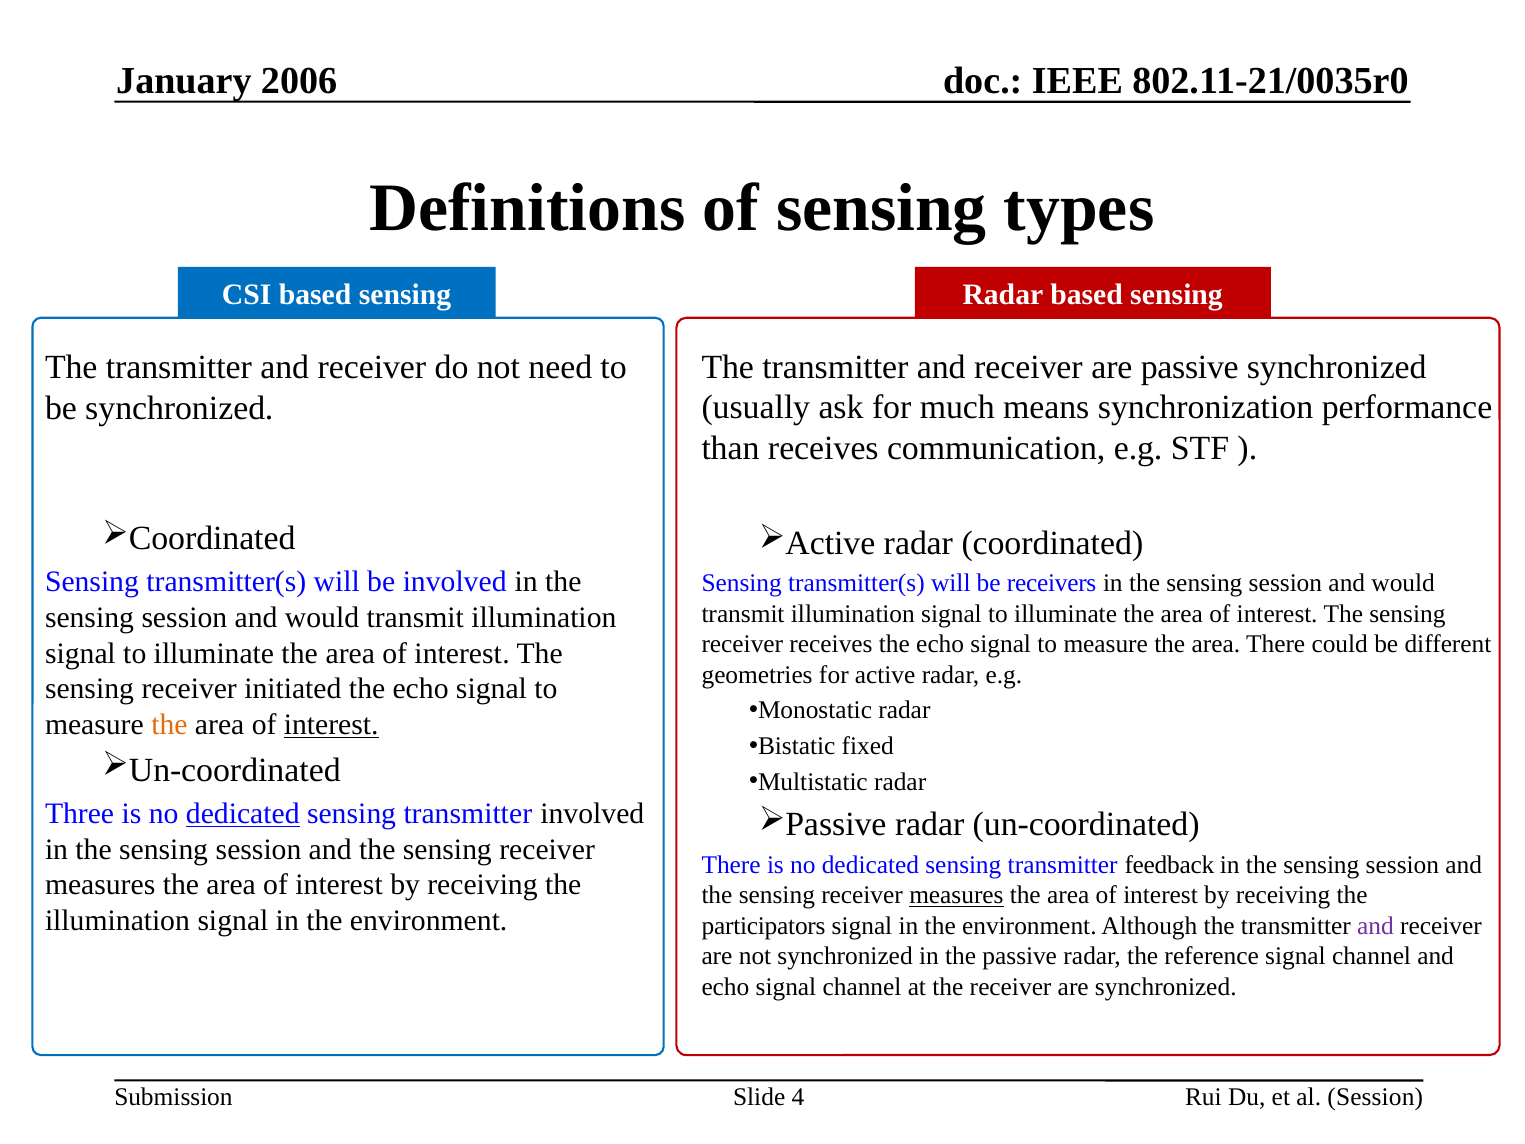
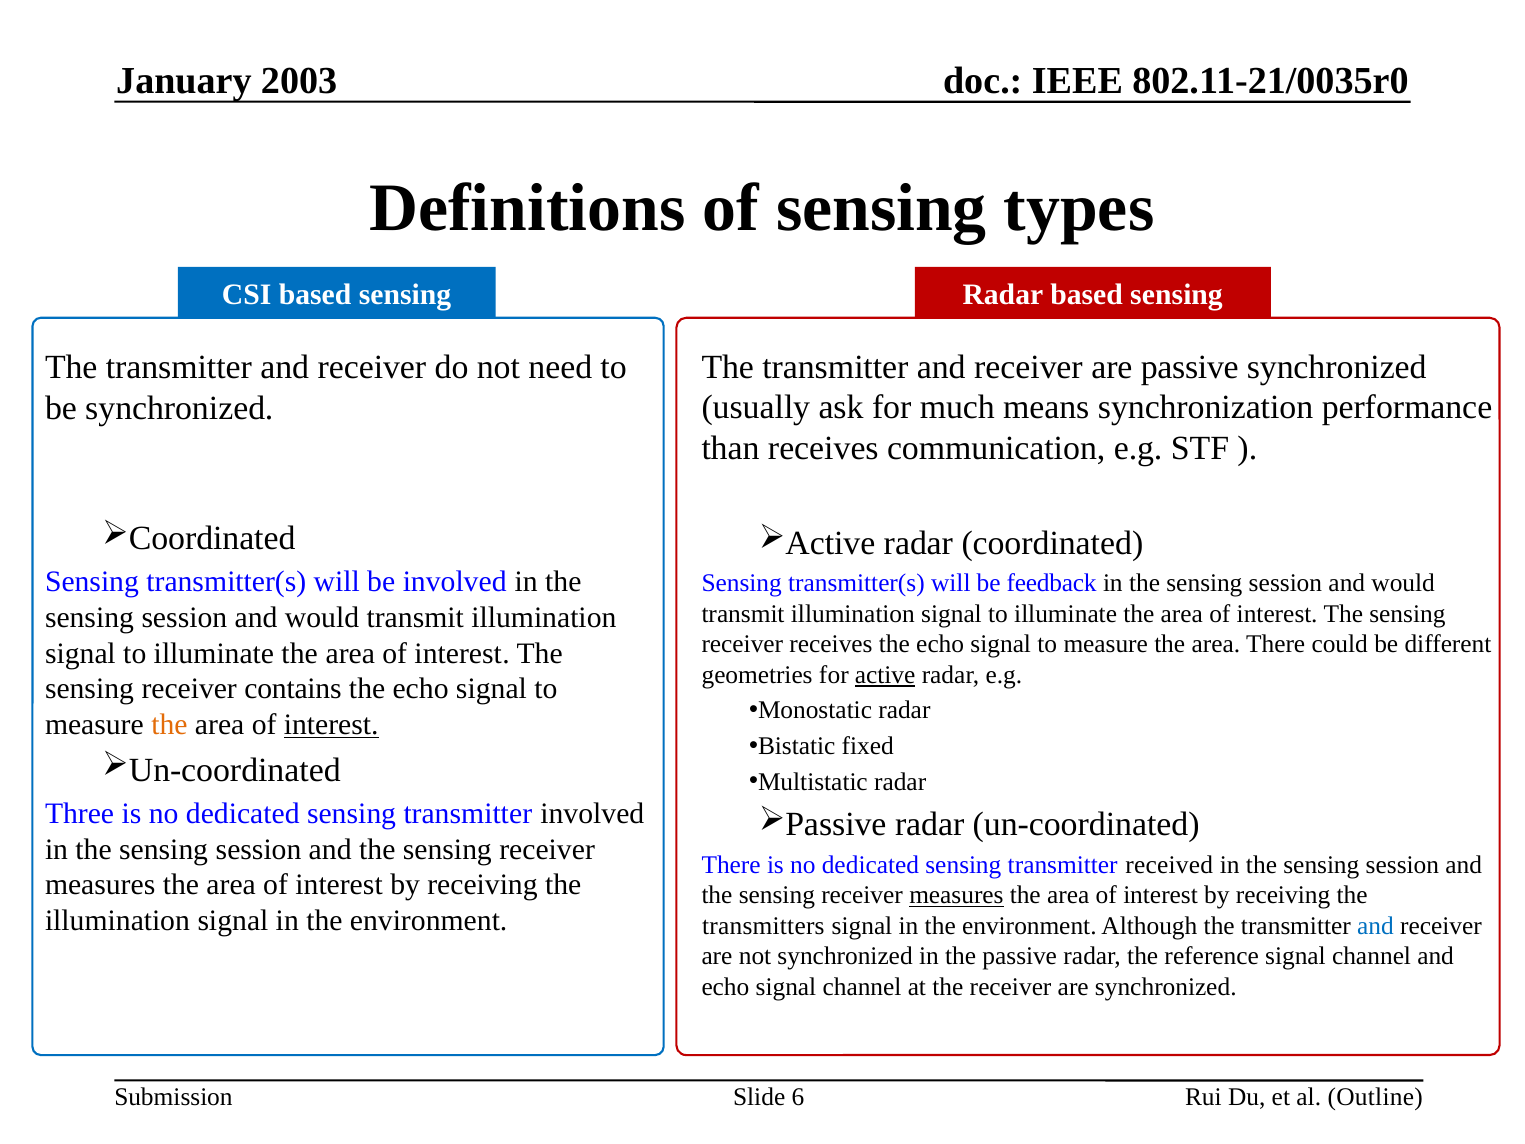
2006: 2006 -> 2003 (299, 81)
receivers: receivers -> feedback (1052, 583)
active underline: none -> present (885, 675)
initiated: initiated -> contains (293, 689)
dedicated underline: present -> none (243, 813)
feedback: feedback -> received (1169, 865)
participators: participators -> transmitters (763, 926)
and colour: purple -> blue (1375, 926)
4: 4 -> 6 (798, 1097)
al Session: Session -> Outline (1375, 1097)
